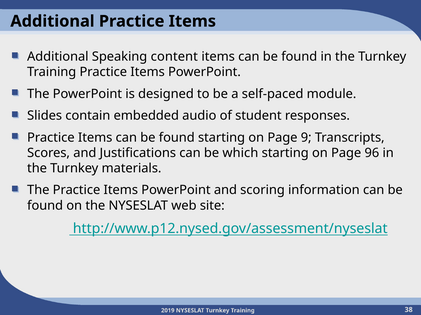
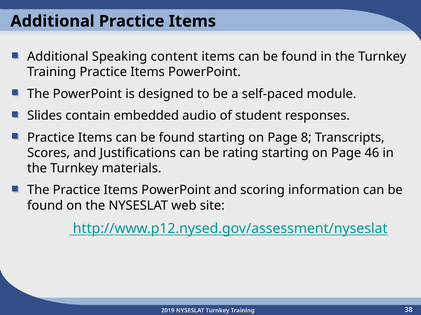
9: 9 -> 8 (306, 138)
which: which -> rating (240, 153)
96: 96 -> 46 (372, 153)
